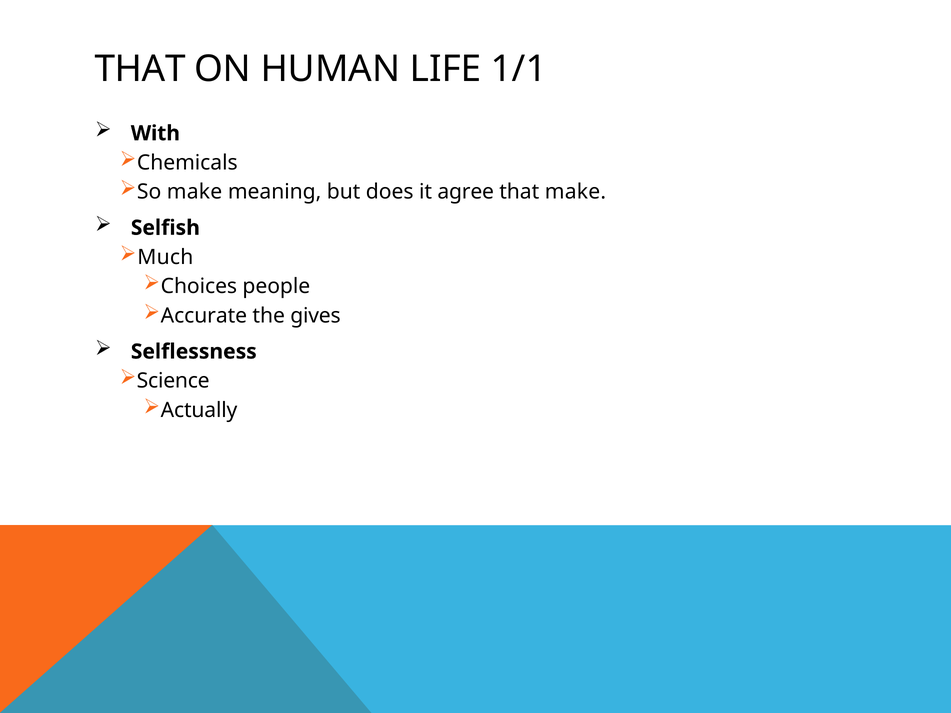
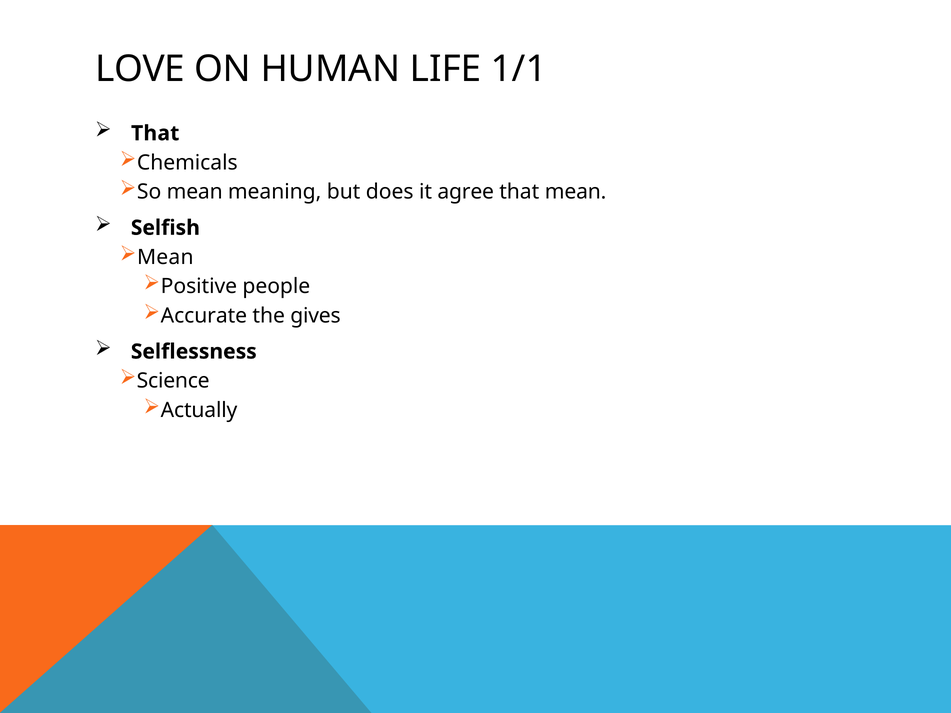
THAT: THAT -> LOVE (140, 69)
With: With -> That (155, 133)
So make: make -> mean (195, 192)
that make: make -> mean (576, 192)
Much: Much -> Mean (165, 257)
Choices: Choices -> Positive (199, 287)
